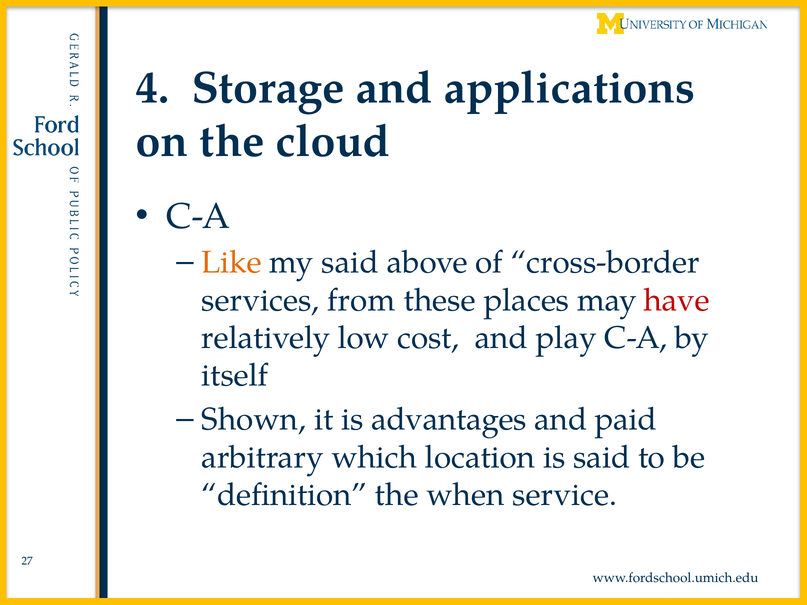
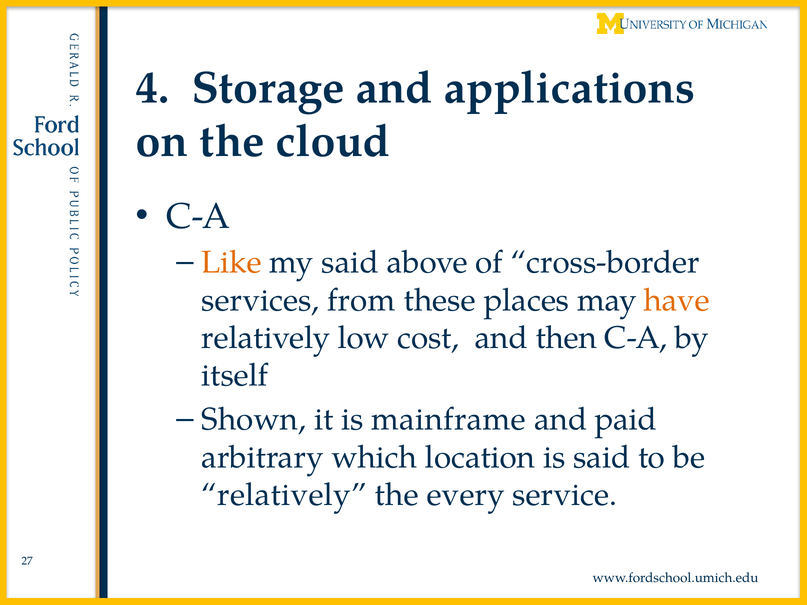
have colour: red -> orange (677, 300)
play: play -> then (566, 338)
advantages: advantages -> mainframe (449, 420)
definition: definition -> relatively (284, 495)
when: when -> every (466, 495)
